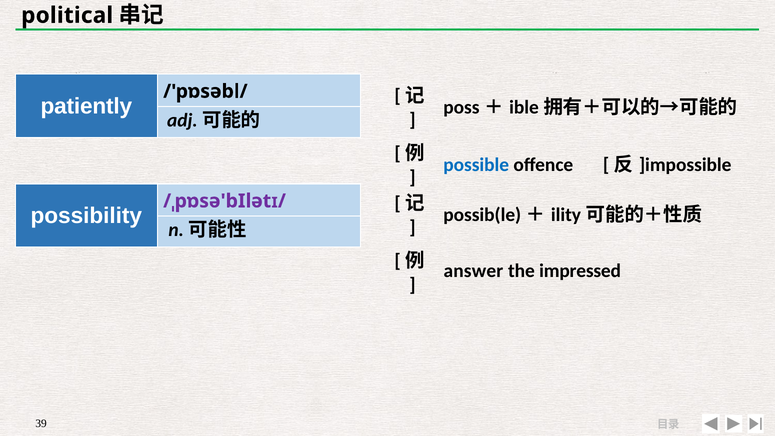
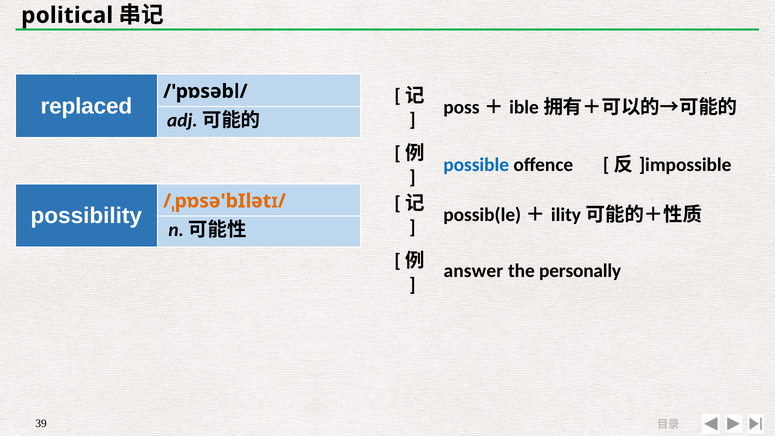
patiently: patiently -> replaced (86, 106)
/ˌpɒsə'bIlətɪ/ colour: purple -> orange (225, 201)
impressed: impressed -> personally (580, 271)
